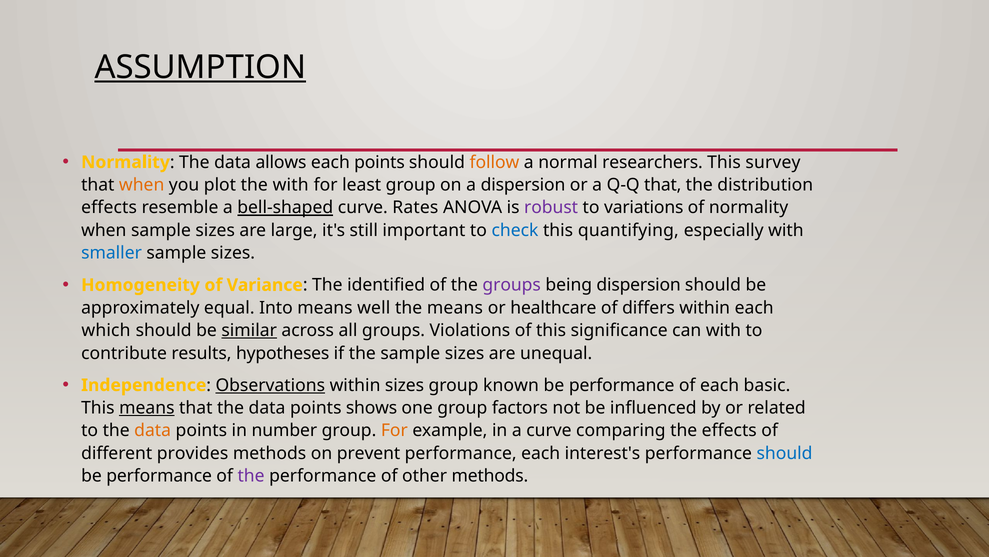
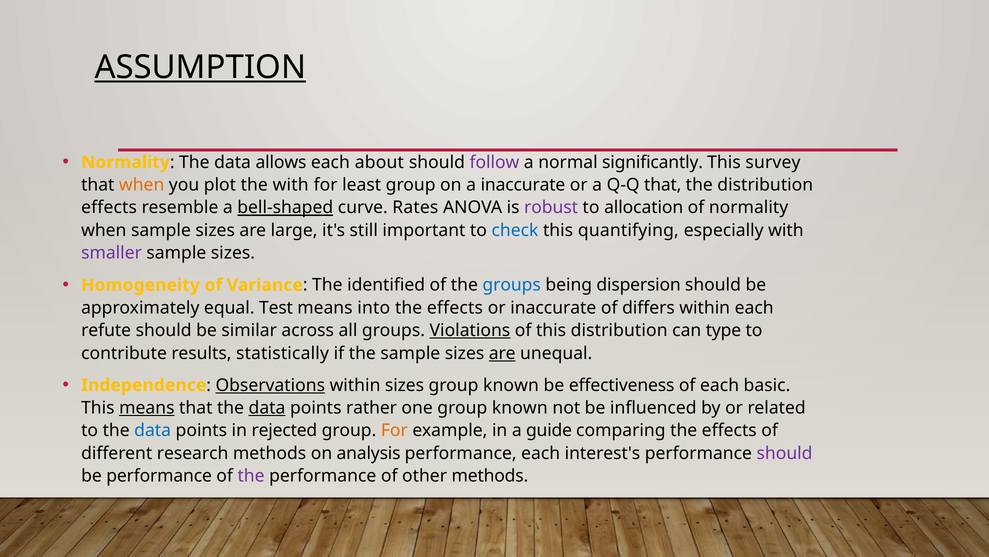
each points: points -> about (379, 162)
follow colour: orange -> purple (494, 162)
researchers: researchers -> significantly (653, 162)
a dispersion: dispersion -> inaccurate (523, 185)
variations: variations -> allocation (644, 207)
smaller colour: blue -> purple (112, 253)
groups colour: purple -> blue (512, 285)
Into: Into -> Test (276, 307)
well: well -> into (374, 307)
means: means -> effects (455, 307)
or healthcare: healthcare -> inaccurate (553, 307)
which: which -> refute (106, 330)
similar underline: present -> none (249, 330)
Violations underline: none -> present (470, 330)
this significance: significance -> distribution (619, 330)
can with: with -> type (723, 330)
hypotheses: hypotheses -> statistically (283, 353)
are underline: none -> present (502, 353)
performance: performance -> effectiveness (622, 385)
data underline: none -> present (267, 407)
shows: shows -> rather (372, 407)
one group factors: factors -> known (520, 407)
data colour: orange -> blue (153, 430)
number: number -> rejected (284, 430)
a curve: curve -> guide (549, 430)
provides: provides -> research (193, 453)
prevent: prevent -> analysis (369, 453)
should colour: blue -> purple (785, 453)
